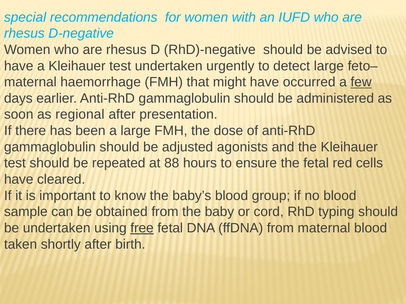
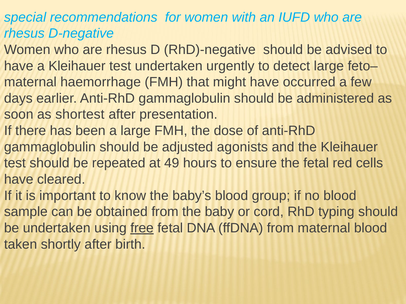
few underline: present -> none (361, 82)
regional: regional -> shortest (80, 115)
88: 88 -> 49 (172, 163)
